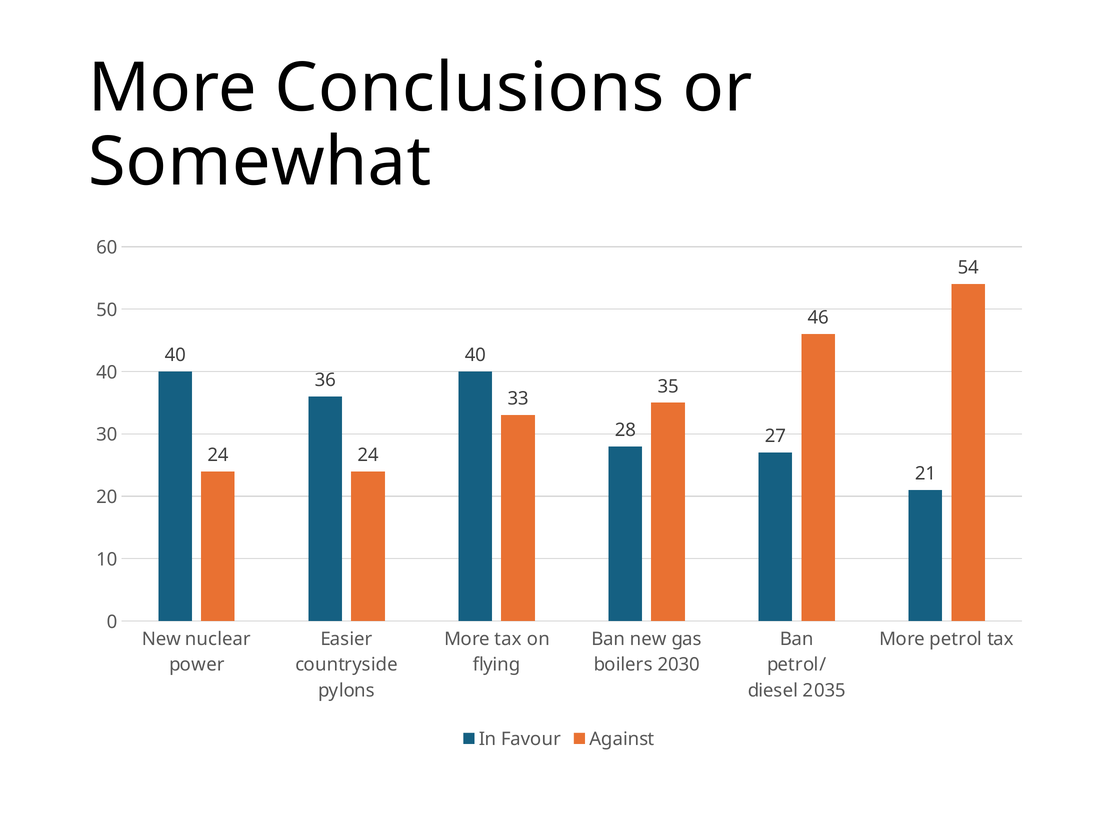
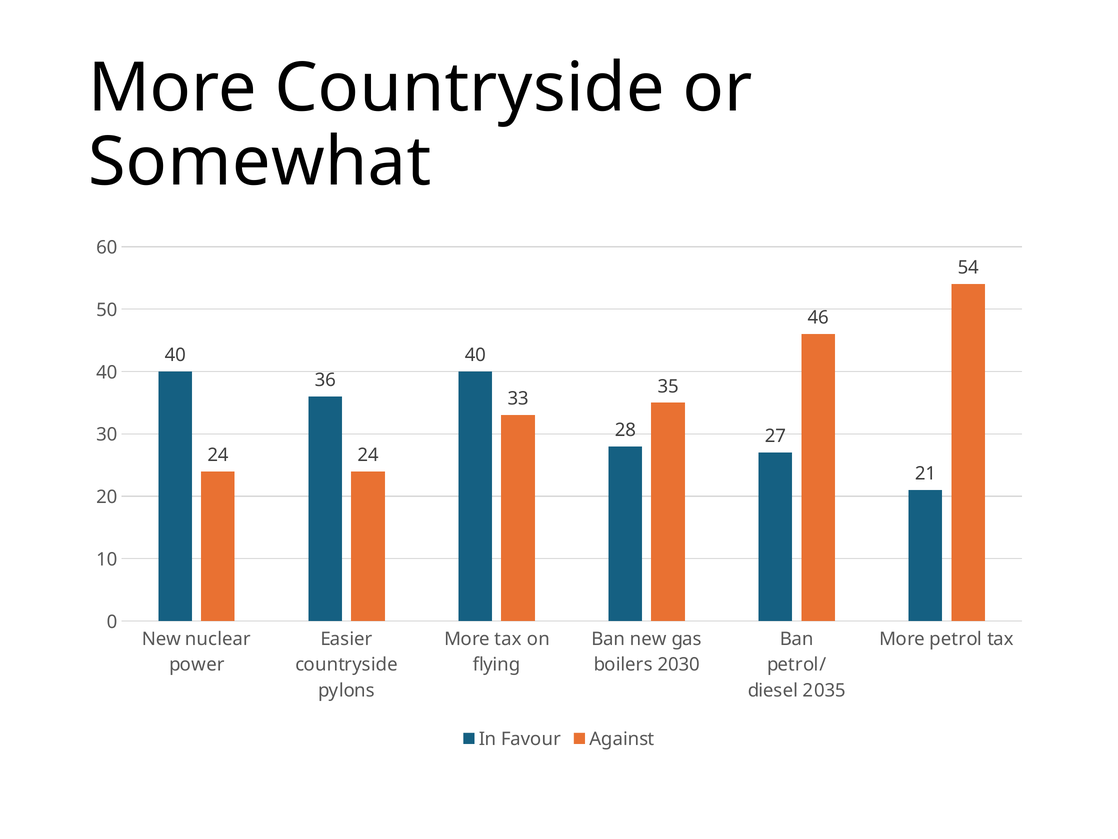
More Conclusions: Conclusions -> Countryside (470, 88)
